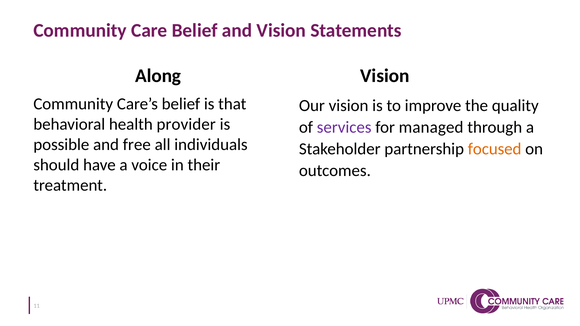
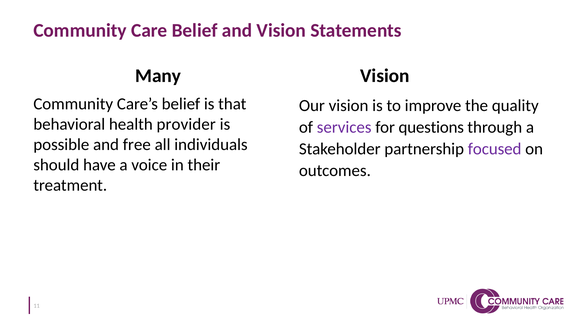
Along: Along -> Many (158, 76)
managed: managed -> questions (431, 127)
focused colour: orange -> purple (495, 149)
